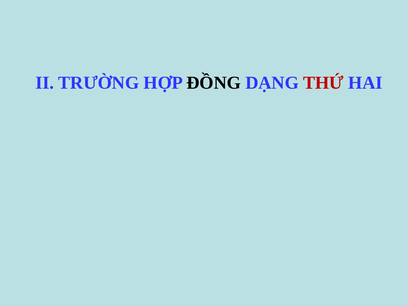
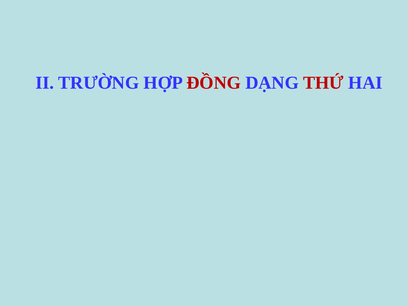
ĐỒNG colour: black -> red (214, 83)
